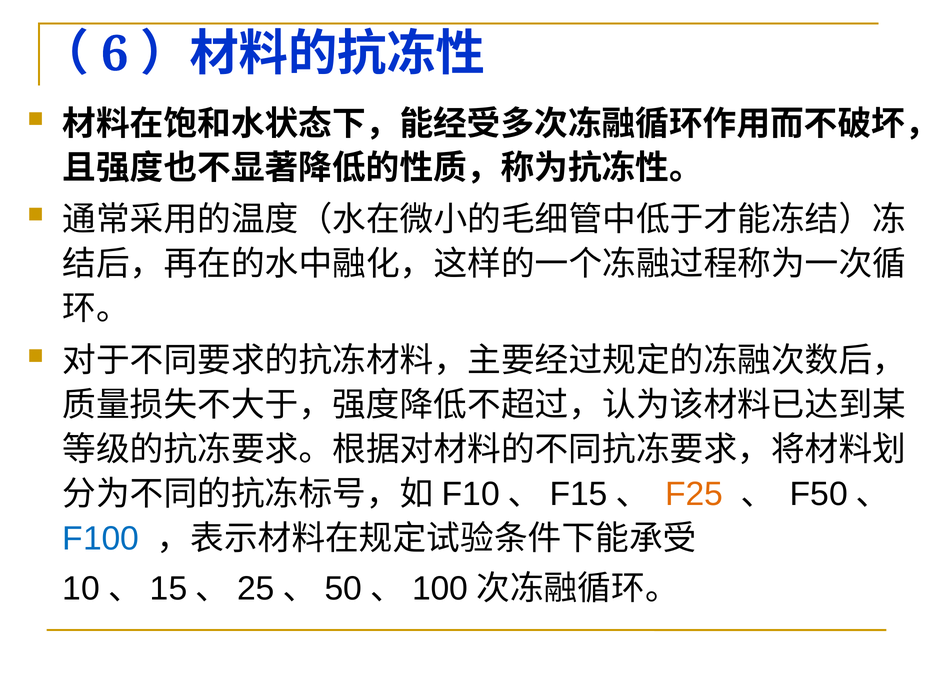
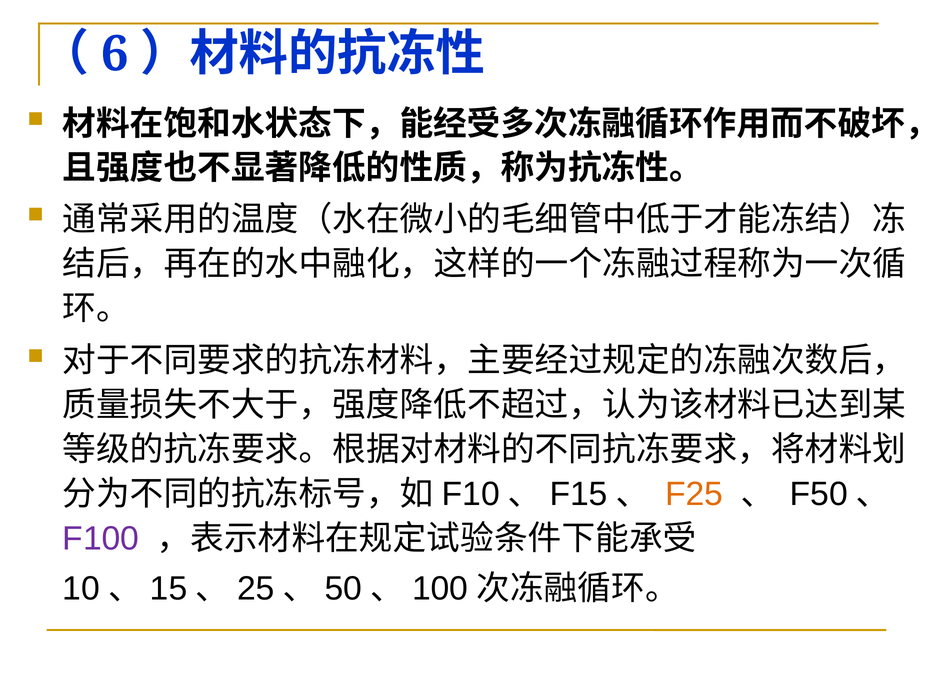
F100 colour: blue -> purple (101, 538)
